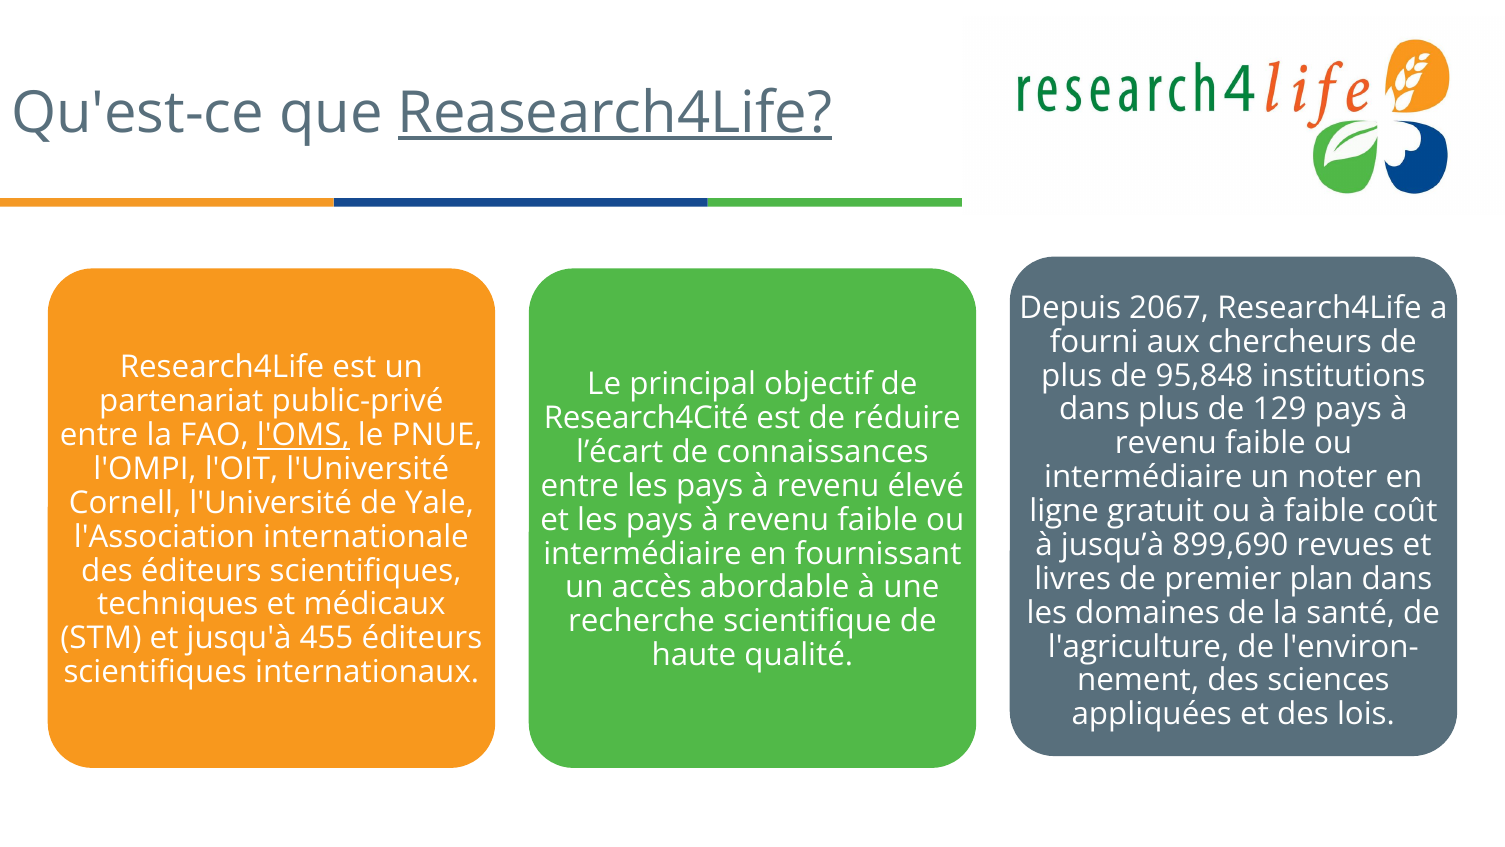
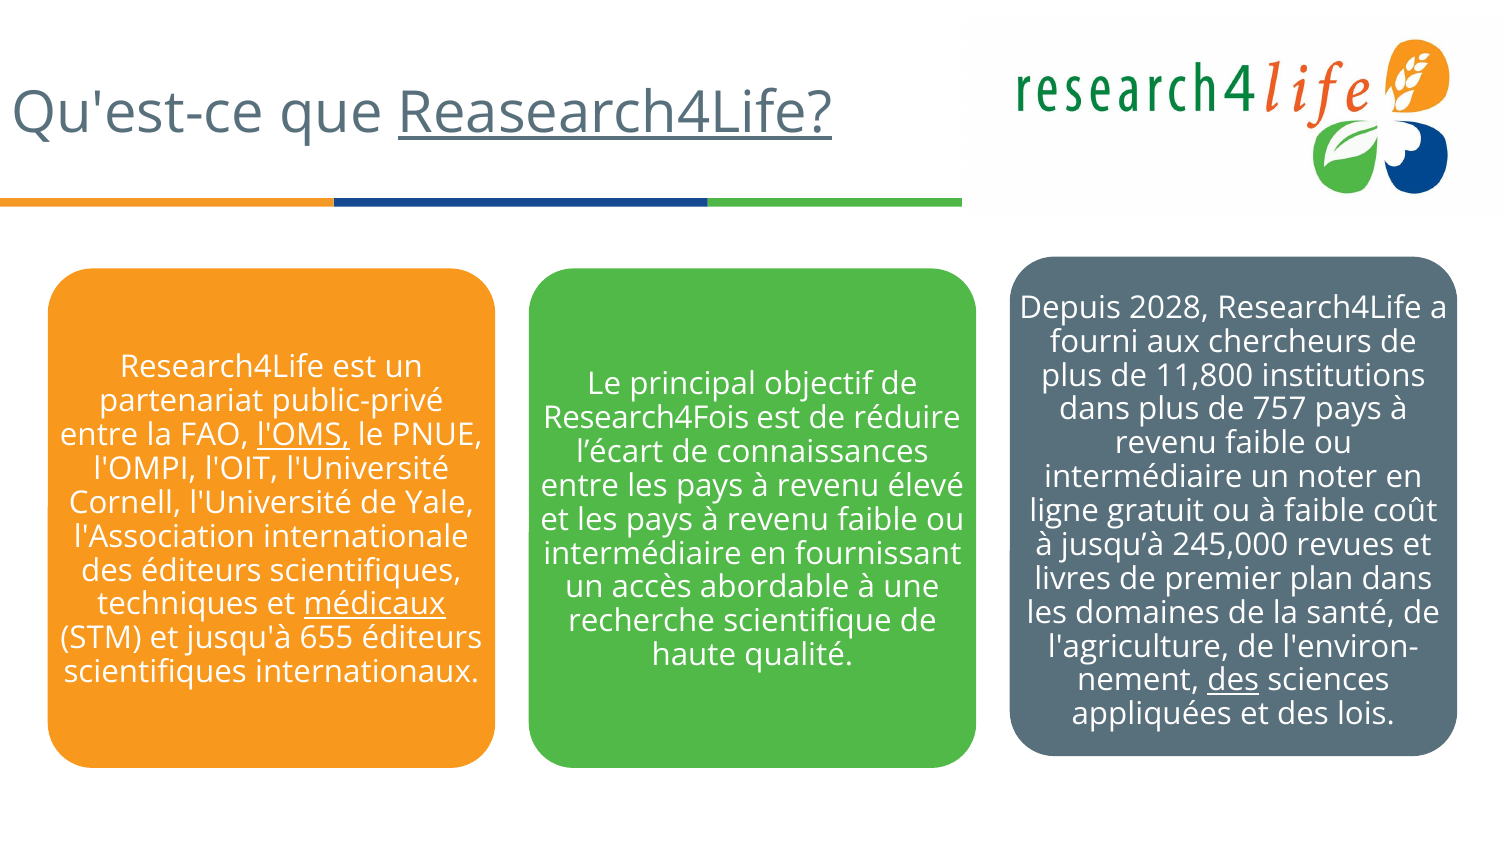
2067: 2067 -> 2028 (1169, 308)
95,848: 95,848 -> 11,800 (1204, 375)
129: 129 -> 757 (1280, 409)
Research4Cité: Research4Cité -> Research4Fois (646, 418)
899,690: 899,690 -> 245,000 (1230, 545)
médicaux underline: none -> present (375, 604)
455: 455 -> 655 (326, 638)
des underline: none -> present (1233, 680)
